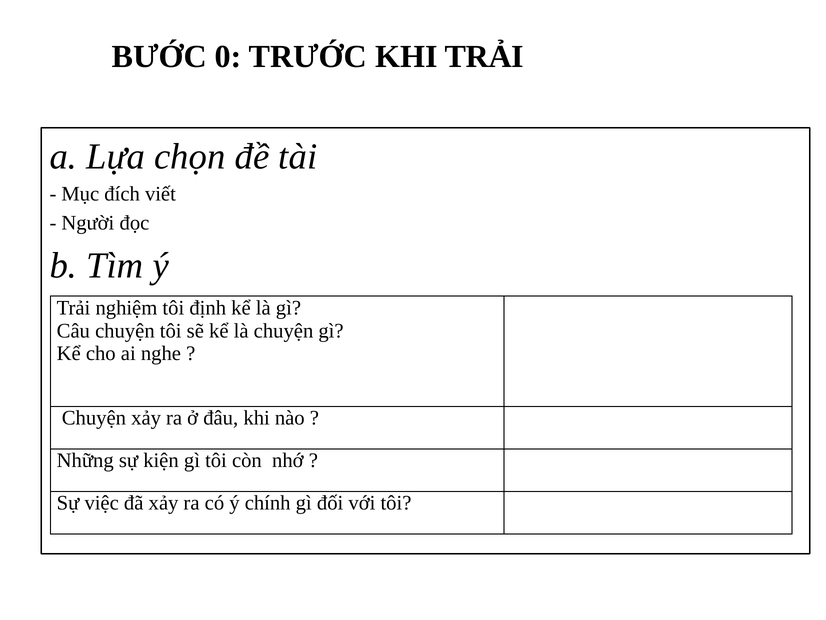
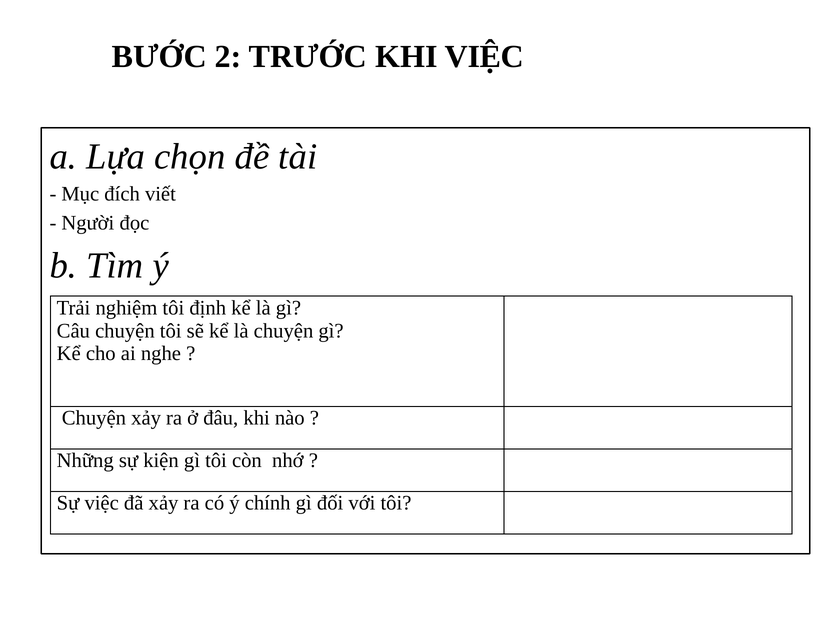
0: 0 -> 2 (228, 57)
KHI TRẢI: TRẢI -> VIỆC (484, 57)
